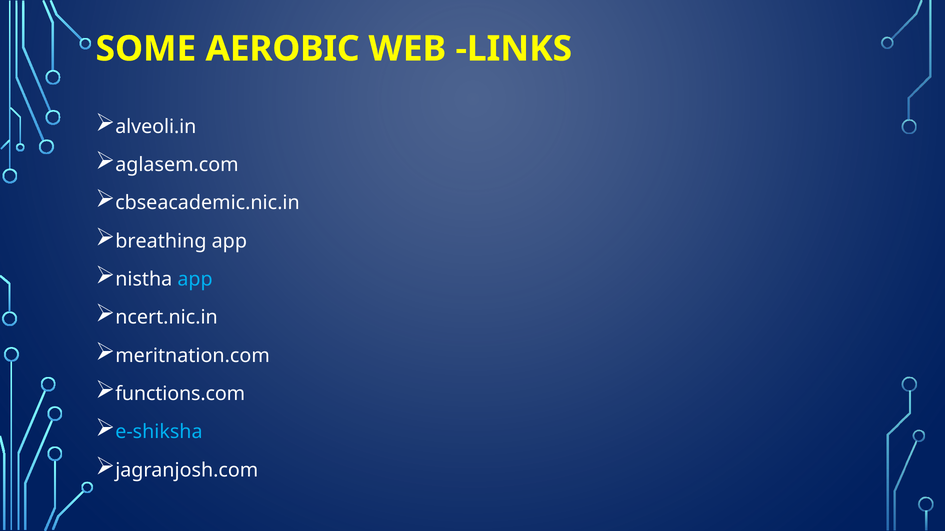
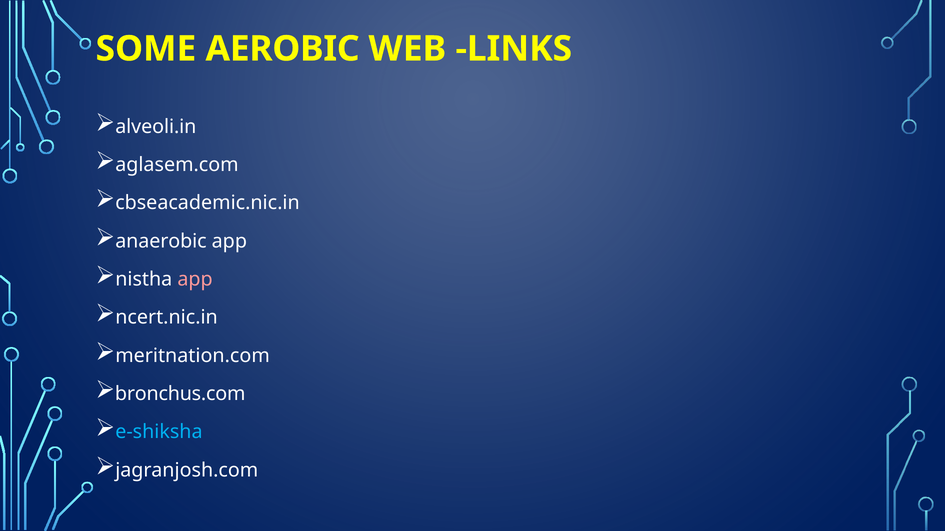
breathing: breathing -> anaerobic (161, 241)
app colour: light blue -> pink (195, 280)
functions.com: functions.com -> bronchus.com (180, 394)
